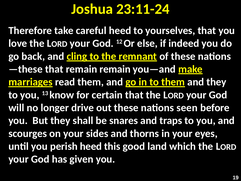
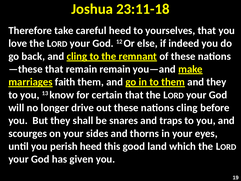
23:11-24: 23:11-24 -> 23:11-18 (143, 9)
read: read -> faith (65, 82)
nations seen: seen -> cling (187, 108)
